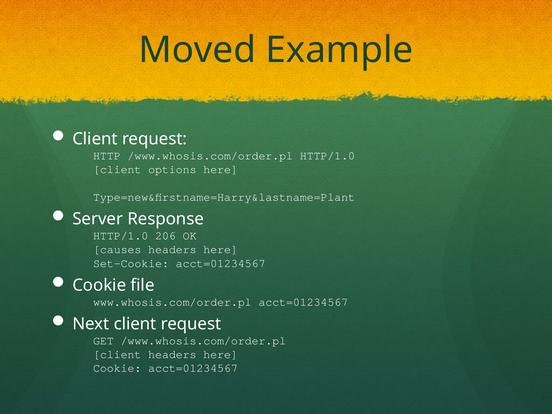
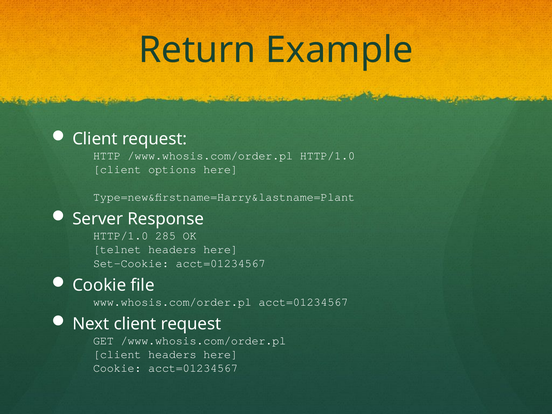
Moved: Moved -> Return (197, 50)
206: 206 -> 285 (165, 236)
causes: causes -> telnet (117, 249)
